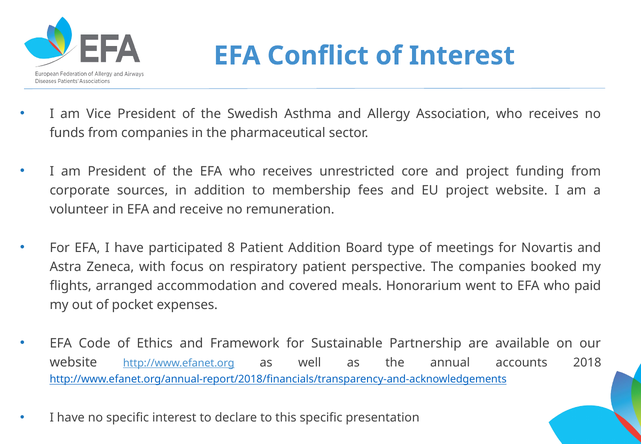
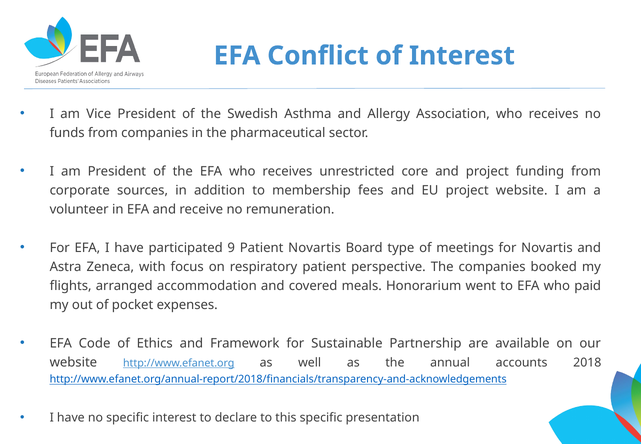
8: 8 -> 9 (231, 248)
Patient Addition: Addition -> Novartis (314, 248)
